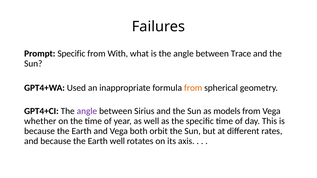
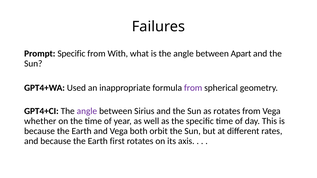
Trace: Trace -> Apart (241, 54)
from colour: orange -> purple (193, 88)
as models: models -> rotates (227, 111)
Earth well: well -> first (117, 141)
